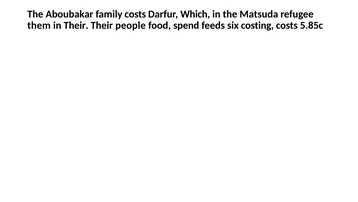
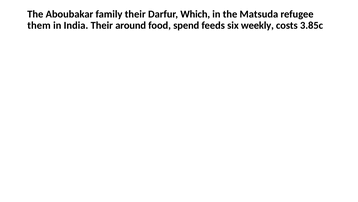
family costs: costs -> their (135, 14)
in Their: Their -> India (76, 25)
people: people -> around (131, 25)
costing: costing -> weekly (257, 25)
5.85c: 5.85c -> 3.85c (312, 25)
